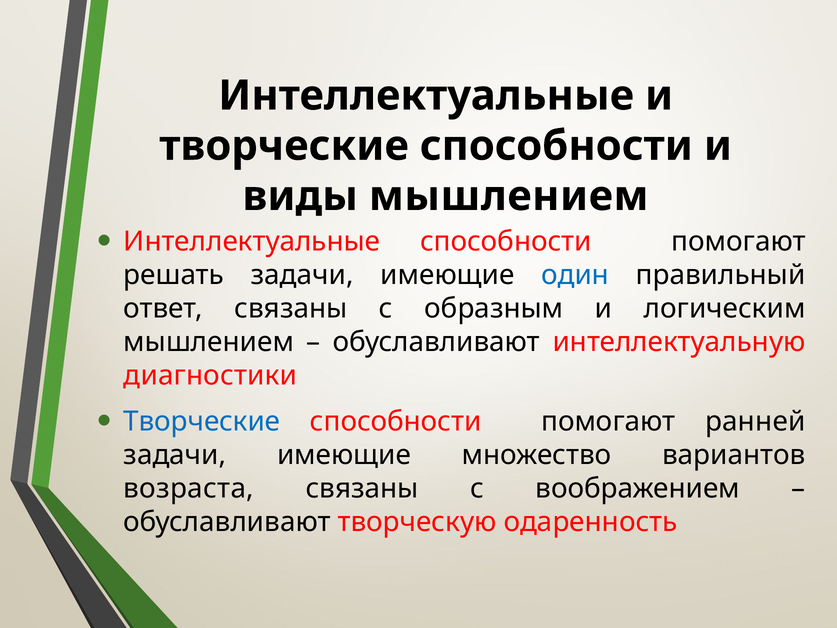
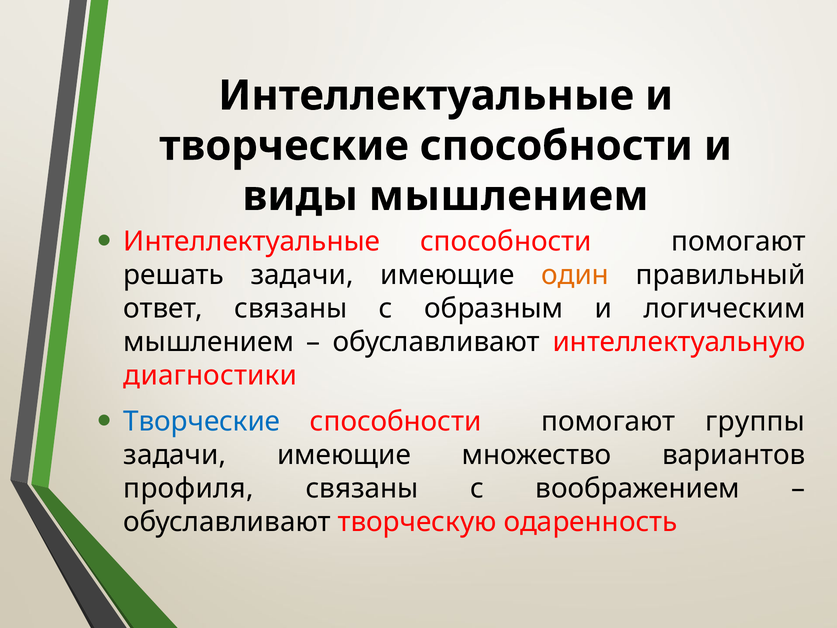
один colour: blue -> orange (575, 275)
ранней: ранней -> группы (755, 421)
возраста: возраста -> профиля (189, 488)
